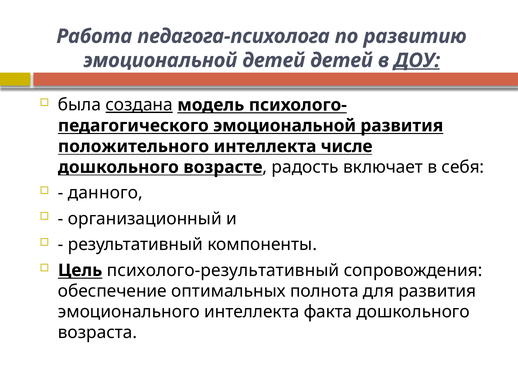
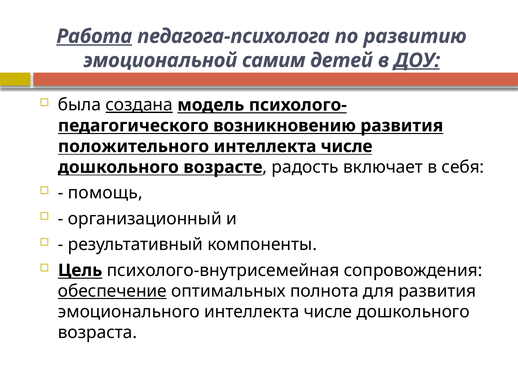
Работа underline: none -> present (94, 36)
эмоциональной детей: детей -> самим (274, 60)
эмоциональной: эмоциональной -> возникновению (285, 125)
данного: данного -> помощь (105, 193)
психолого-результативный: психолого-результативный -> психолого-внутрисемейная (223, 270)
обеспечение underline: none -> present (112, 291)
эмоционального интеллекта факта: факта -> числе (328, 311)
